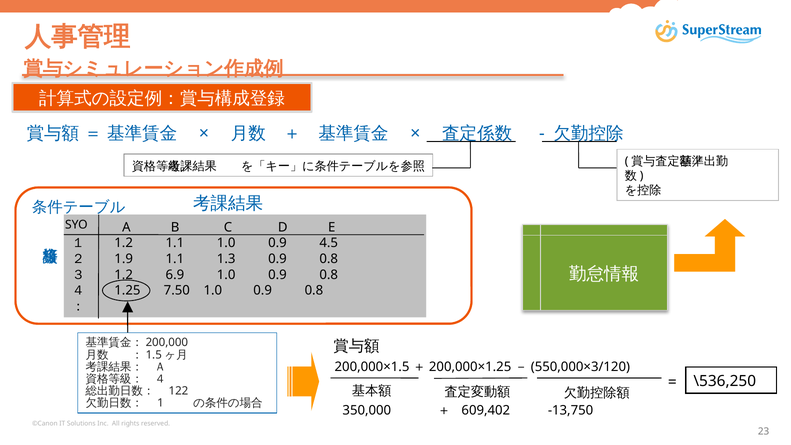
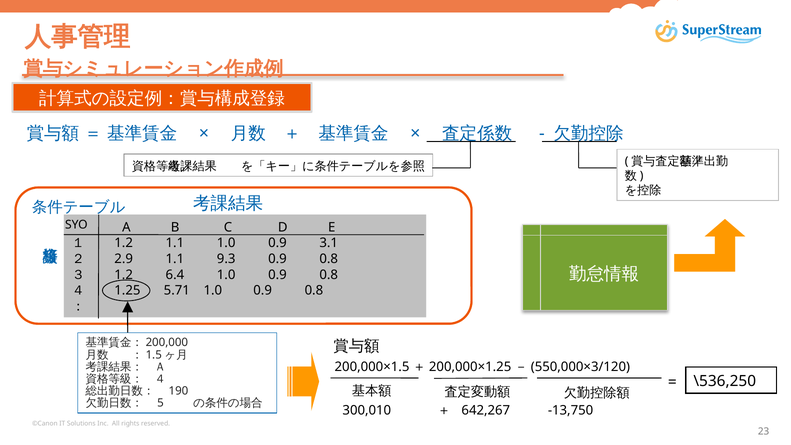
4.5: 4.5 -> 3.1 (329, 243)
1.9: 1.9 -> 2.9 (124, 259)
1.3: 1.3 -> 9.3 (226, 259)
6.9: 6.9 -> 6.4 (175, 275)
7.50: 7.50 -> 5.71 (177, 291)
122: 122 -> 190 (178, 391)
1: 1 -> 5 (160, 403)
350,000: 350,000 -> 300,010 (367, 411)
609,402: 609,402 -> 642,267 (486, 411)
